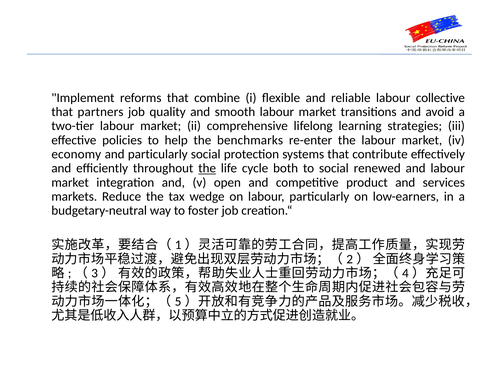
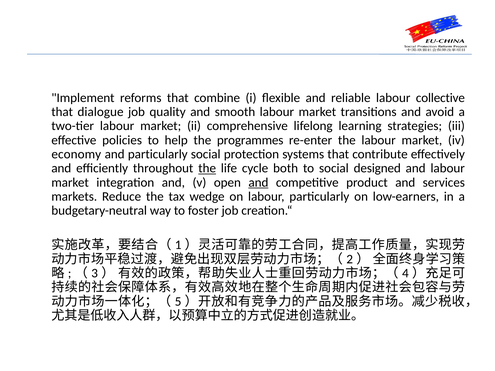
partners: partners -> dialogue (101, 112)
benchmarks: benchmarks -> programmes (250, 140)
renewed: renewed -> designed (377, 168)
and underline: none -> present (258, 183)
